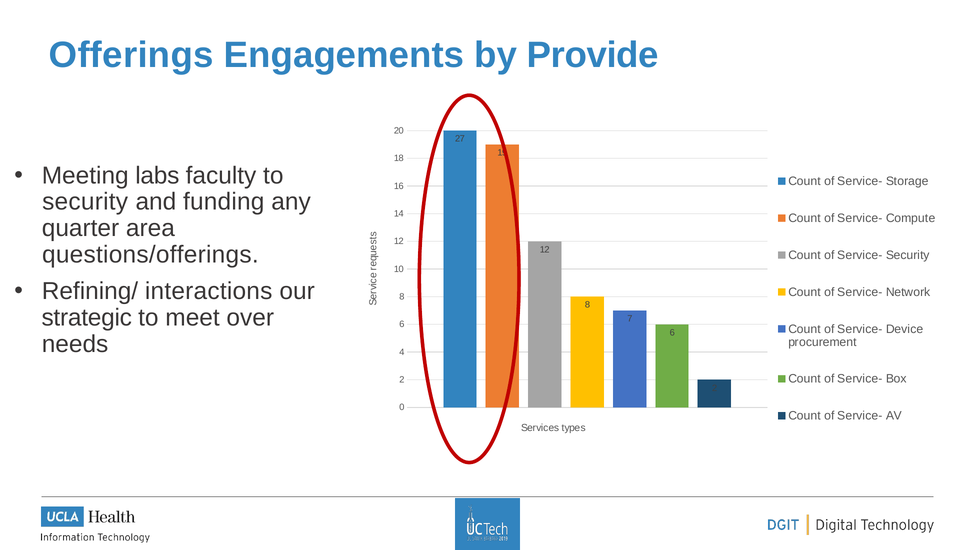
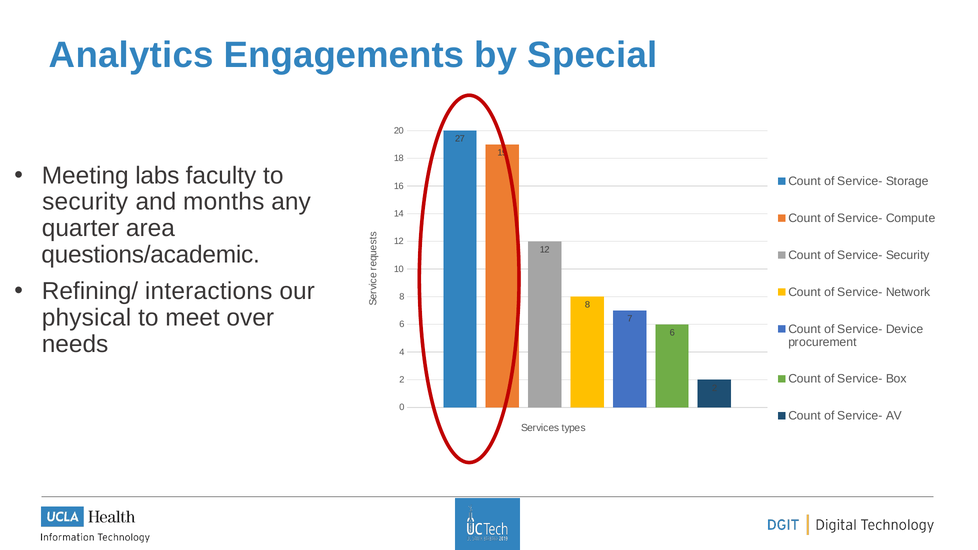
Offerings: Offerings -> Analytics (131, 55)
Provide: Provide -> Special (592, 55)
funding: funding -> months (224, 202)
questions/offerings: questions/offerings -> questions/academic (151, 255)
strategic: strategic -> physical (87, 318)
